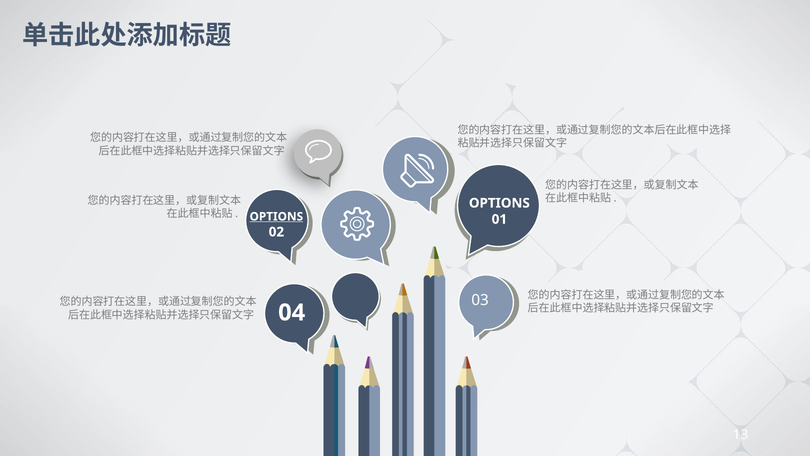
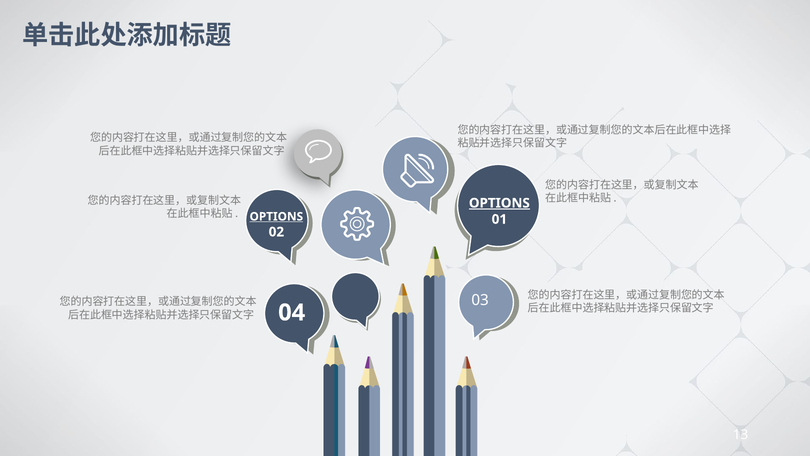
OPTIONS underline: none -> present (499, 203)
